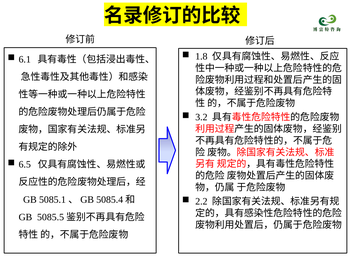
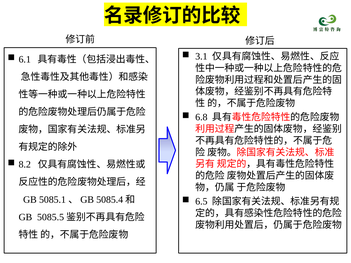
1.8: 1.8 -> 3.1 (201, 56)
3.2: 3.2 -> 6.8 (201, 117)
6.5: 6.5 -> 8.2 (25, 165)
2.2: 2.2 -> 6.5 (201, 202)
